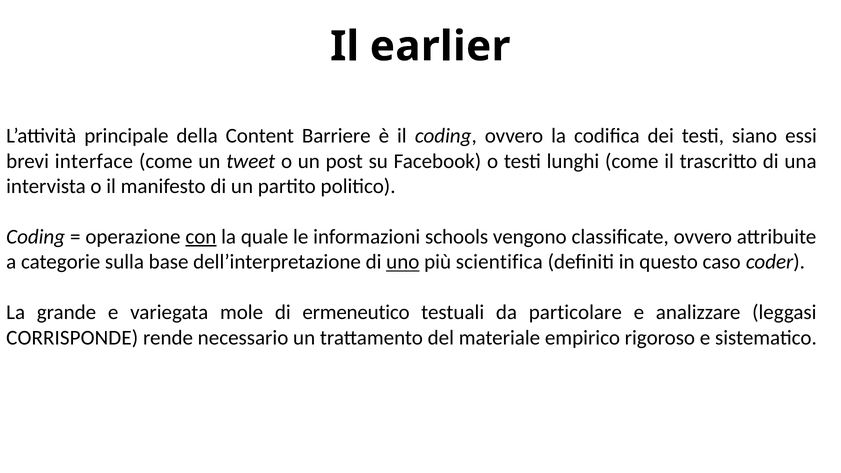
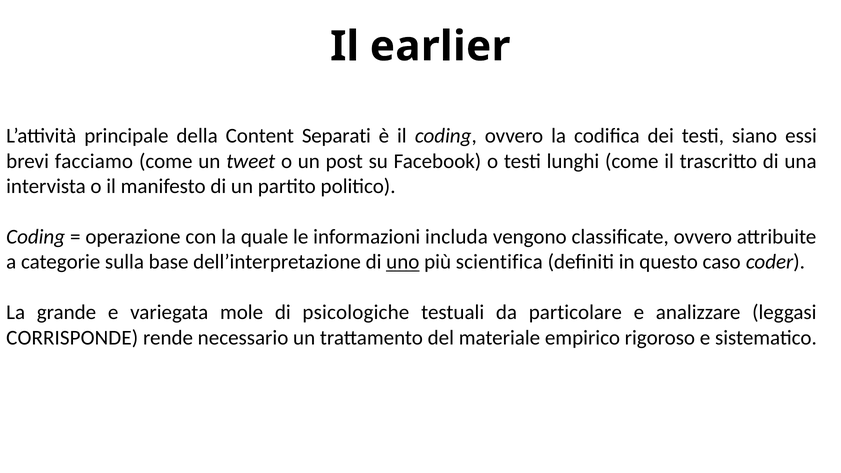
Barriere: Barriere -> Separati (336, 136)
interface: interface -> facciamo (94, 161)
con underline: present -> none (201, 237)
schools: schools -> includa (457, 237)
ermeneutico: ermeneutico -> psicologiche (356, 312)
